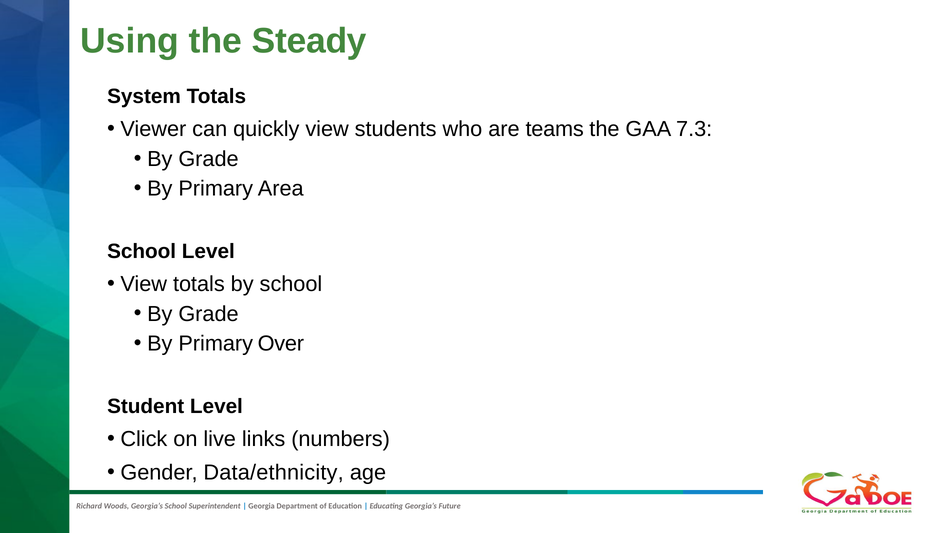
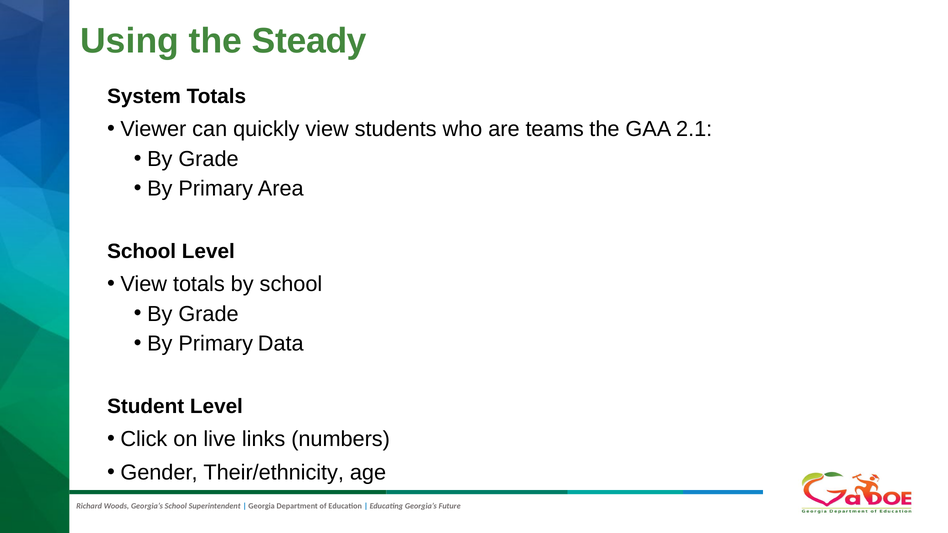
7.3: 7.3 -> 2.1 (694, 129)
Over: Over -> Data (281, 344)
Data/ethnicity: Data/ethnicity -> Their/ethnicity (274, 473)
